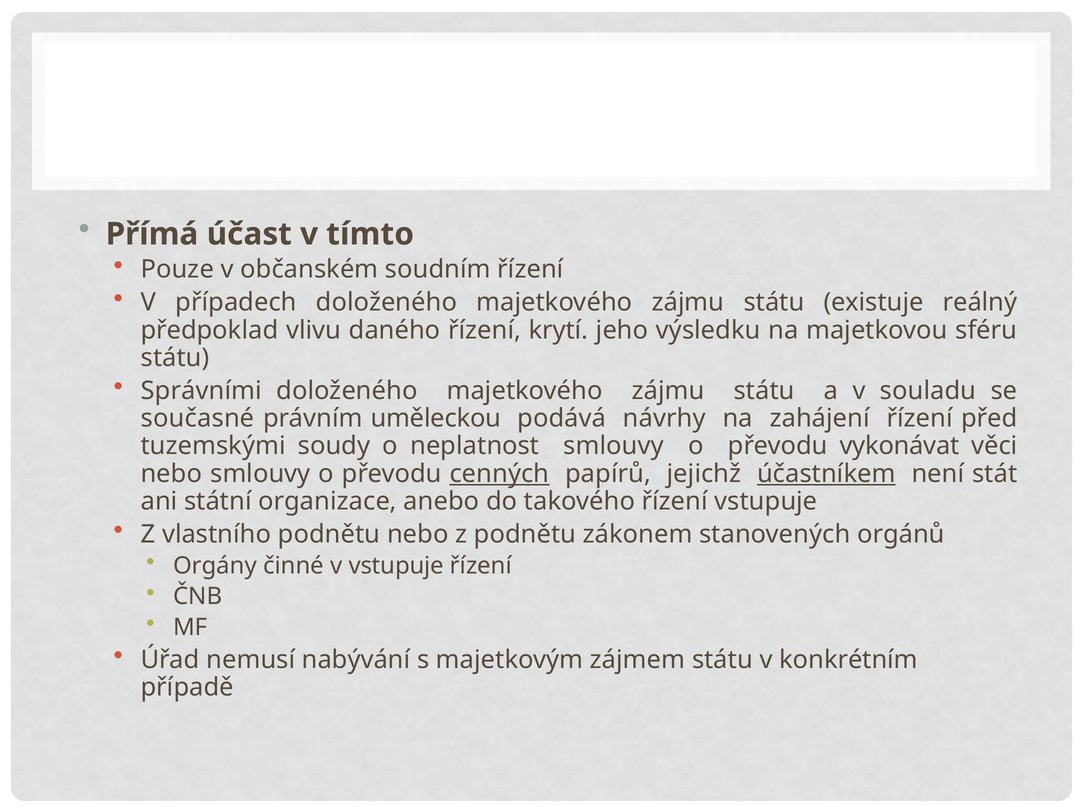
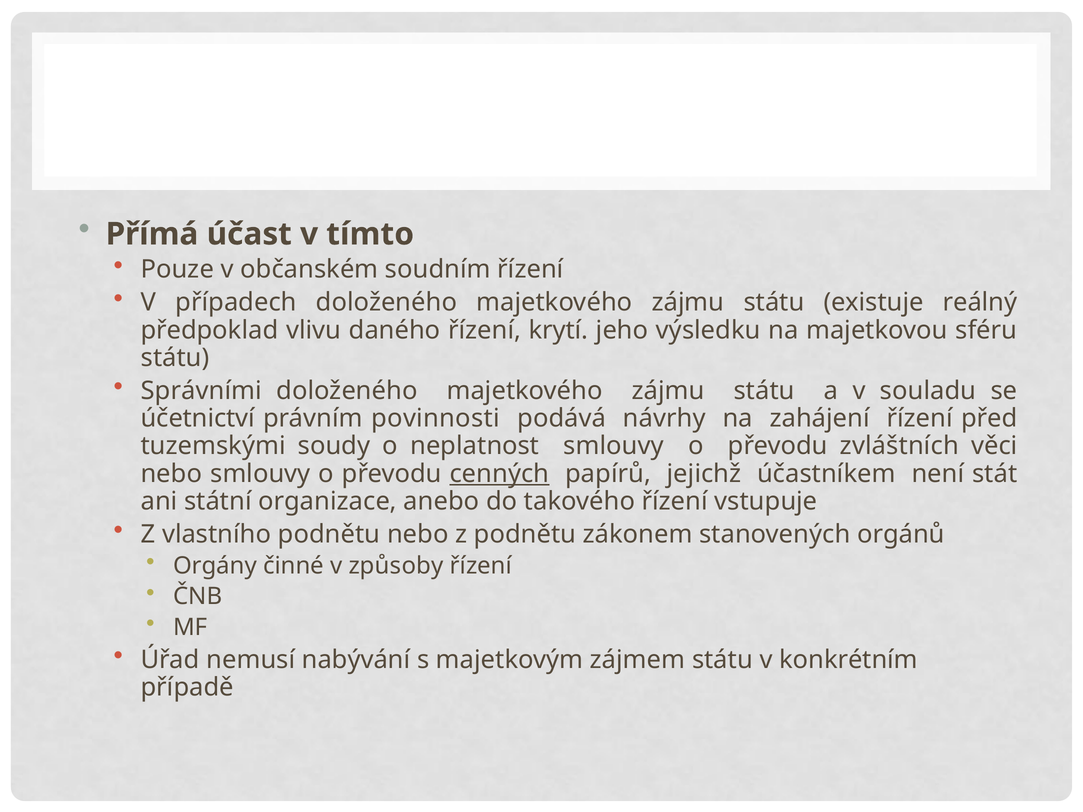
současné: současné -> účetnictví (198, 418)
uměleckou: uměleckou -> povinnosti (436, 418)
vykonávat: vykonávat -> zvláštních (899, 446)
účastníkem underline: present -> none (826, 474)
v vstupuje: vstupuje -> způsoby (396, 566)
